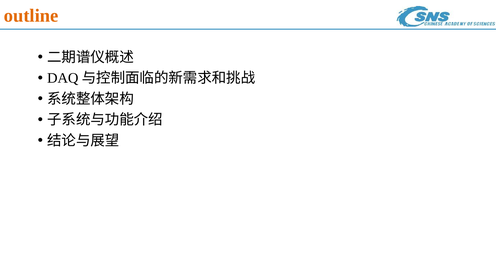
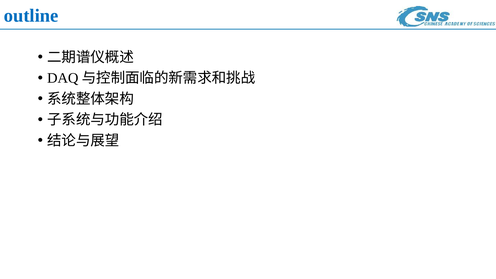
outline colour: orange -> blue (31, 16)
